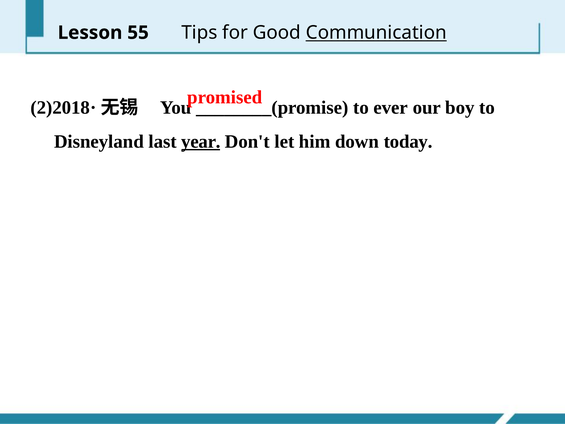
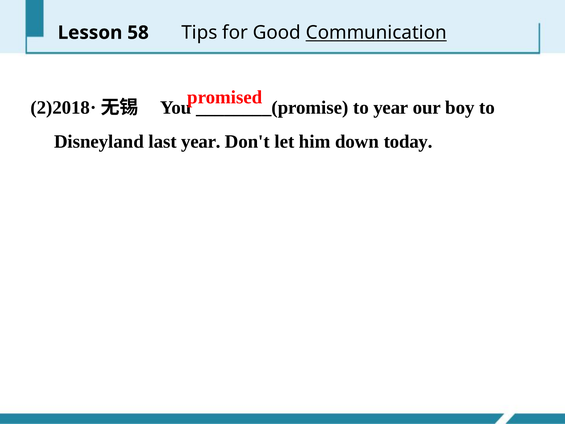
55: 55 -> 58 (138, 33)
to ever: ever -> year (391, 108)
year underline: present -> none (201, 142)
